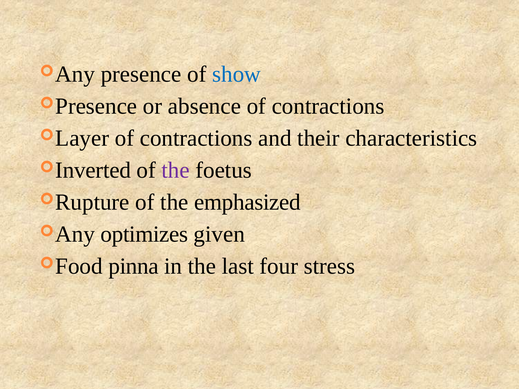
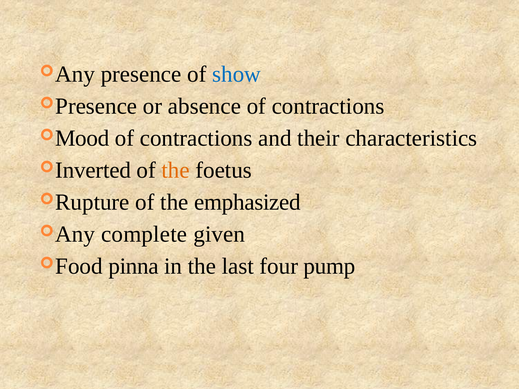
Layer: Layer -> Mood (82, 138)
the colour: purple -> orange (176, 170)
optimizes: optimizes -> complete (144, 234)
stress: stress -> pump (330, 266)
